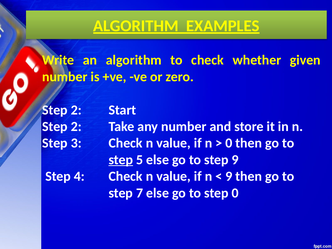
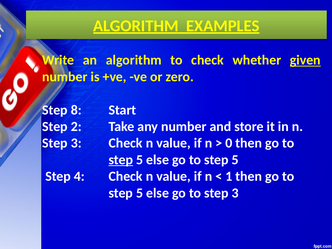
given underline: none -> present (305, 60)
2: 2 -> 8 (76, 110)
9: 9 -> 5 (235, 160)
9: 9 -> 1 (229, 176)
7: 7 -> 5 (140, 193)
to step 0: 0 -> 3 (235, 193)
